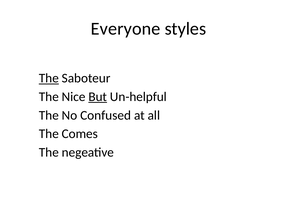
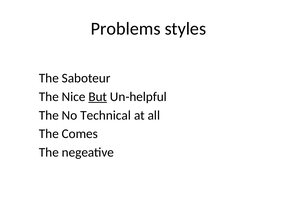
Everyone: Everyone -> Problems (126, 29)
The underline: present -> none (49, 78)
Confused: Confused -> Technical (106, 115)
